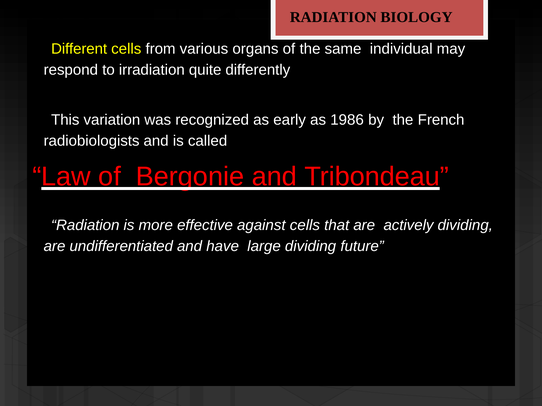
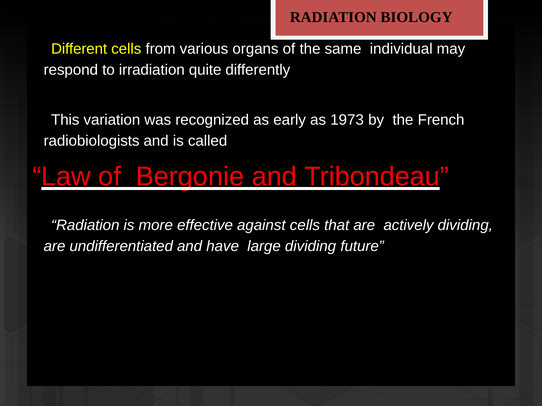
1986: 1986 -> 1973 (347, 120)
